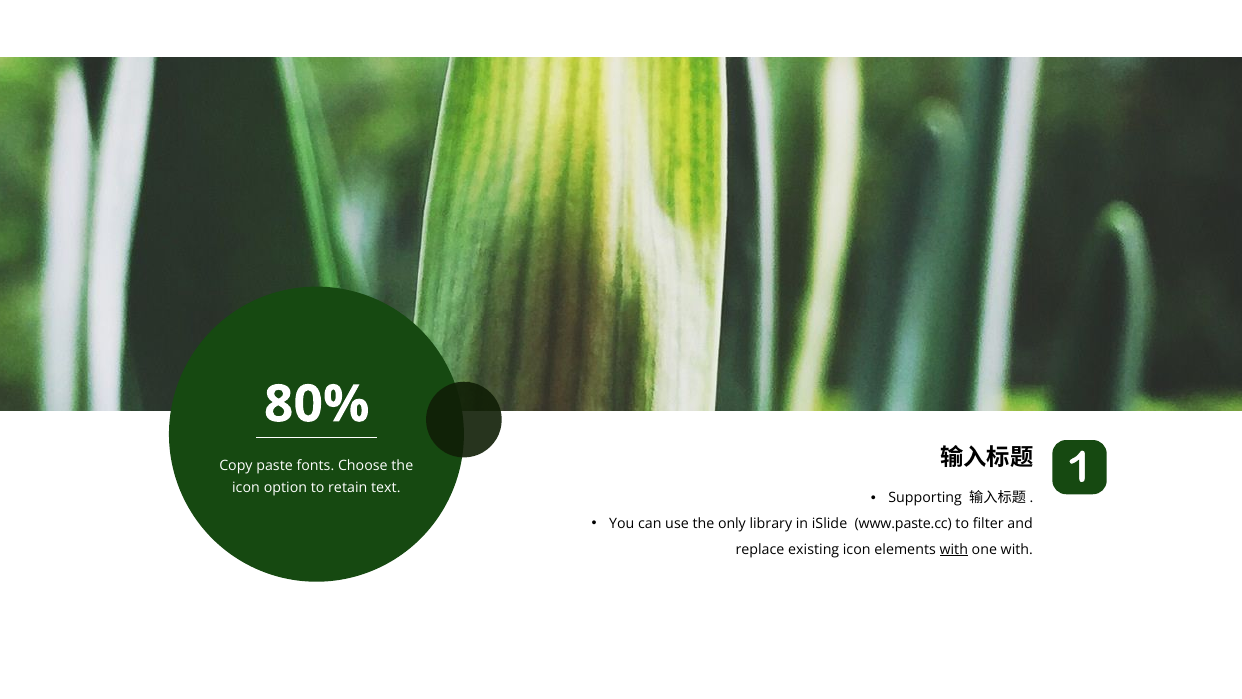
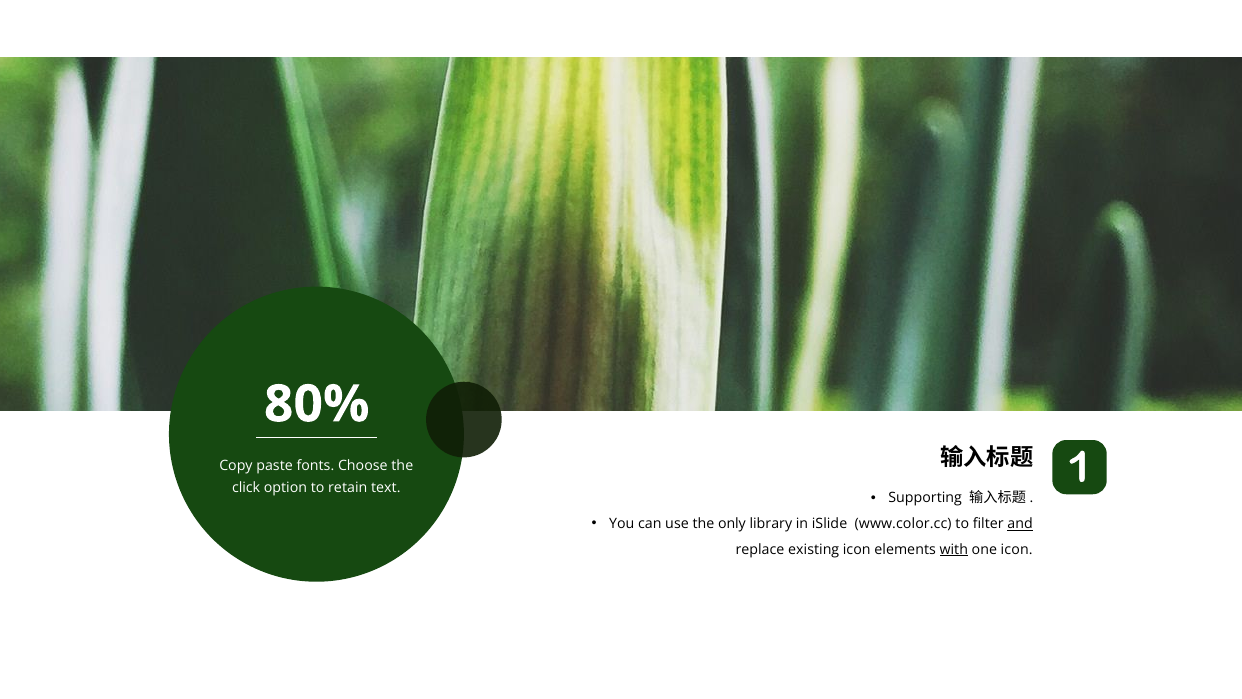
icon: icon -> click (246, 488)
www.paste.cc: www.paste.cc -> www.color.cc (903, 524)
and underline: none -> present (1020, 524)
one with: with -> icon (1017, 549)
